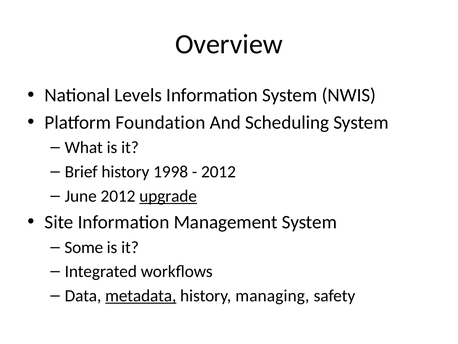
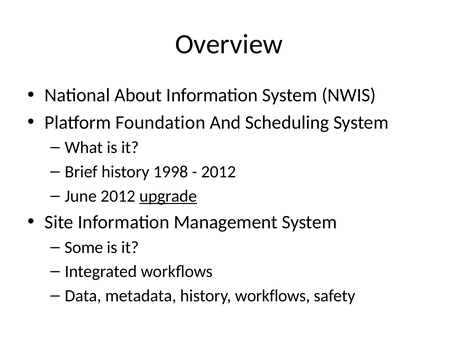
Levels: Levels -> About (138, 95)
metadata underline: present -> none (141, 295)
history managing: managing -> workflows (273, 295)
